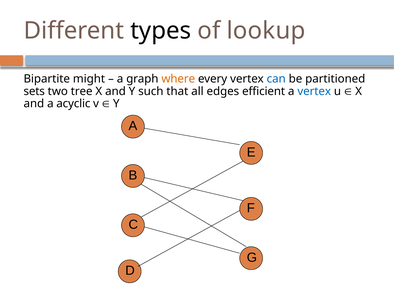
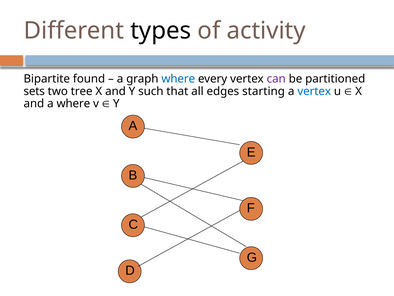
lookup: lookup -> activity (266, 31)
might: might -> found (89, 79)
where colour: orange -> blue (178, 79)
can colour: blue -> purple (276, 79)
efficient: efficient -> starting (264, 91)
a acyclic: acyclic -> where (73, 103)
